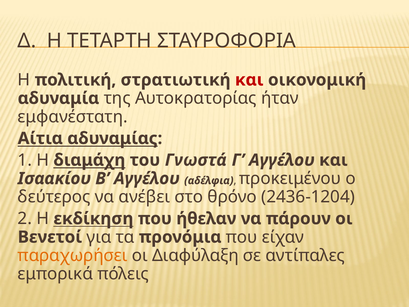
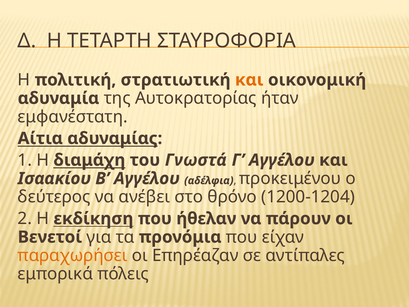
και colour: red -> orange (249, 80)
2436-1204: 2436-1204 -> 1200-1204 (308, 197)
Διαφύλαξη: Διαφύλαξη -> Επηρέαζαν (195, 255)
